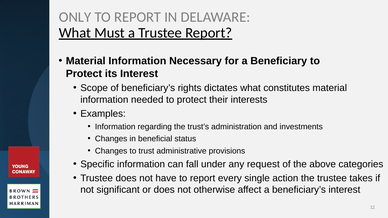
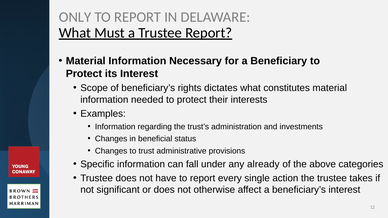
request: request -> already (263, 164)
